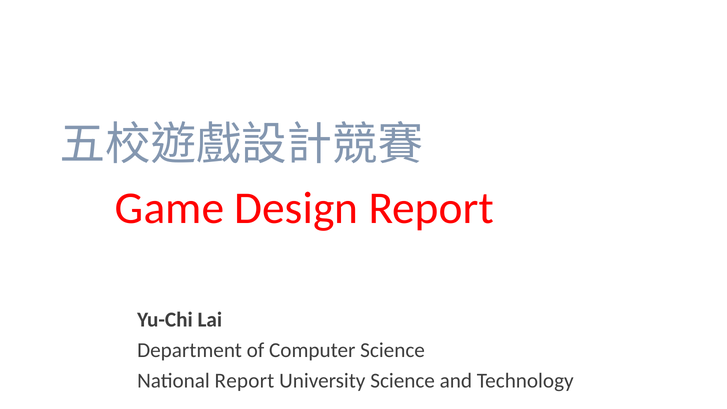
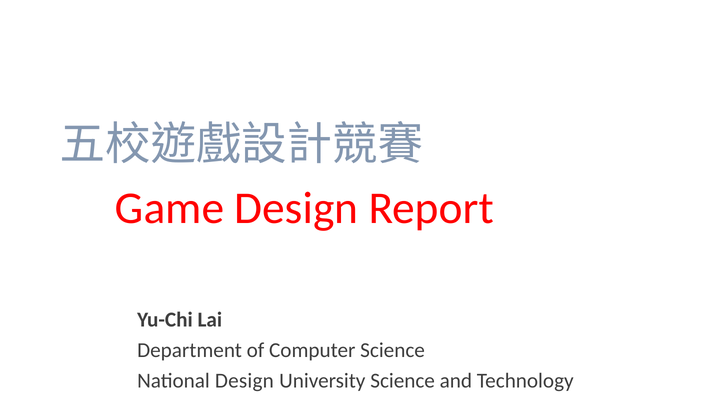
National Report: Report -> Design (244, 380)
